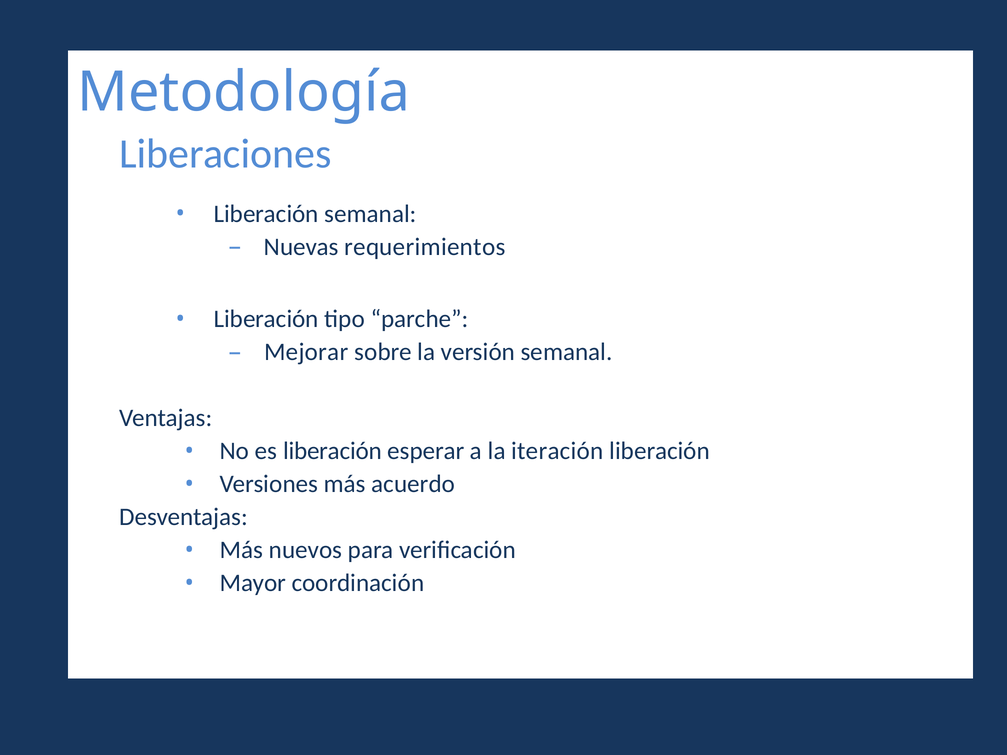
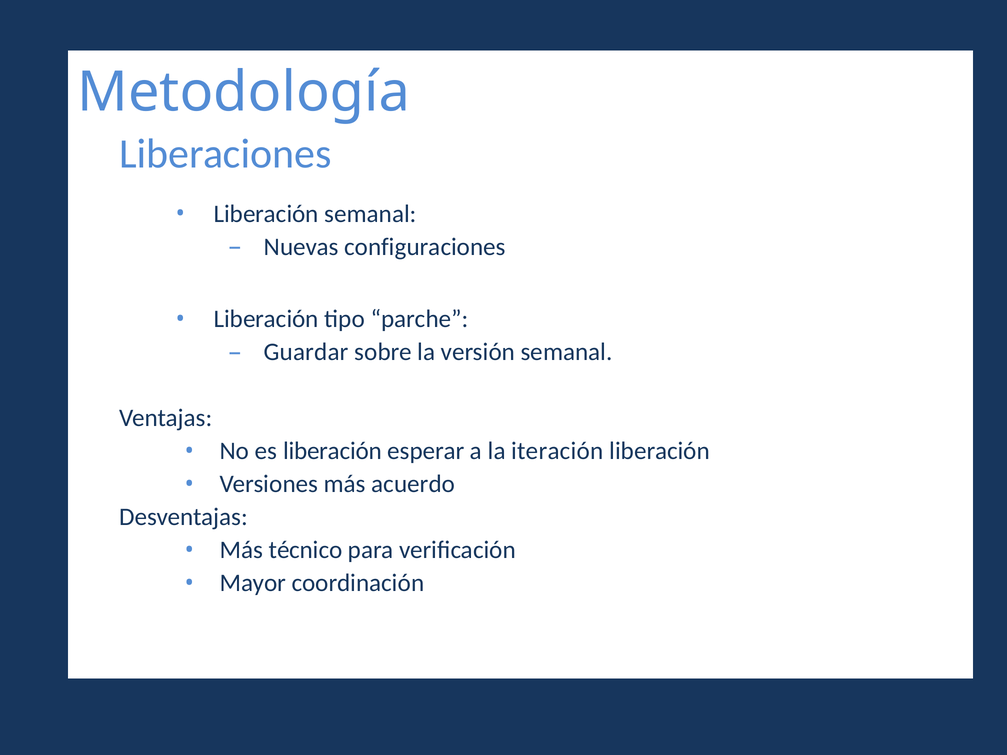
requerimientos: requerimientos -> configuraciones (425, 247)
Mejorar: Mejorar -> Guardar (306, 352)
nuevos: nuevos -> técnico (306, 550)
